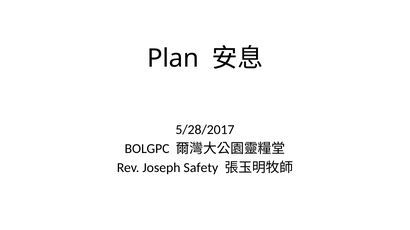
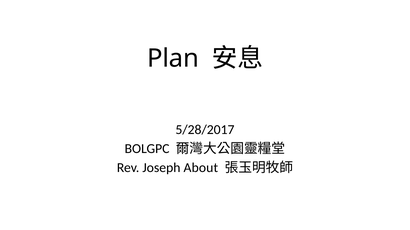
Safety: Safety -> About (201, 168)
